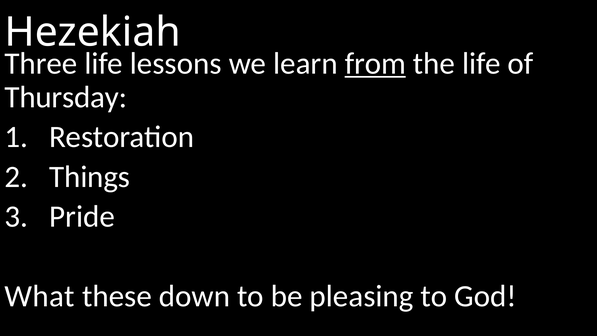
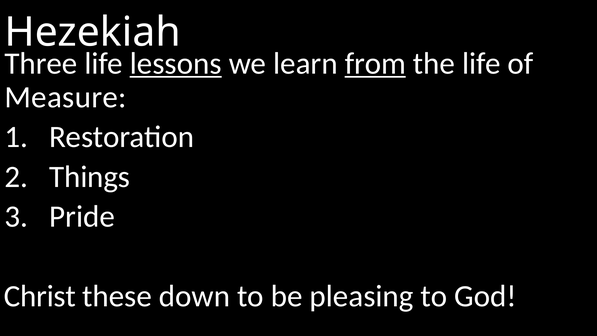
lessons underline: none -> present (176, 63)
Thursday: Thursday -> Measure (66, 97)
What: What -> Christ (40, 296)
